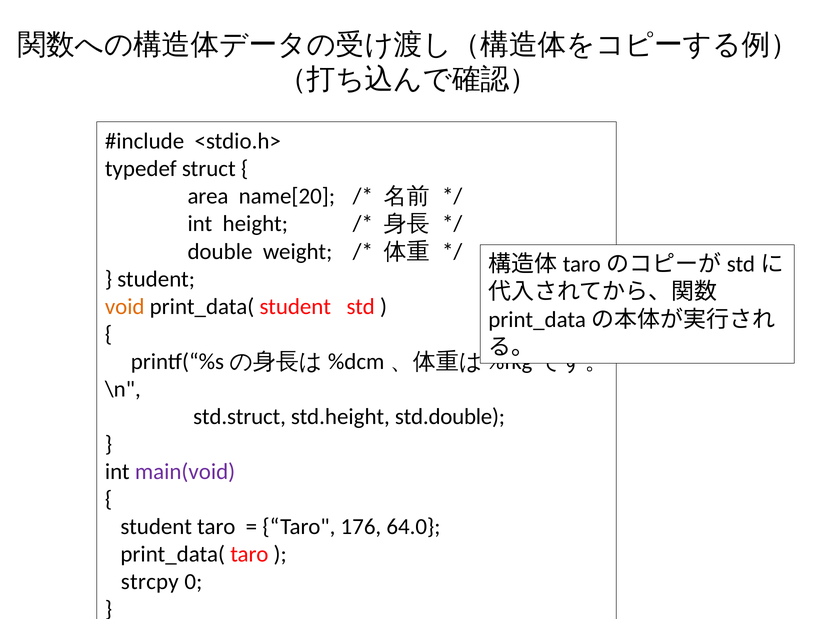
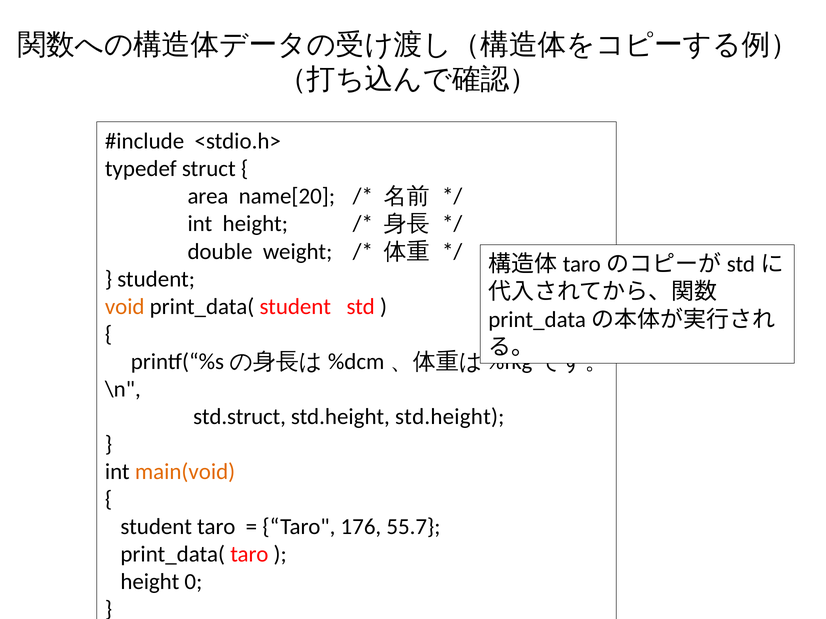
std.height std.double: std.double -> std.height (450, 417)
main(void colour: purple -> orange (185, 472)
64.0: 64.0 -> 55.7 (413, 527)
strcpy: strcpy -> height (150, 582)
